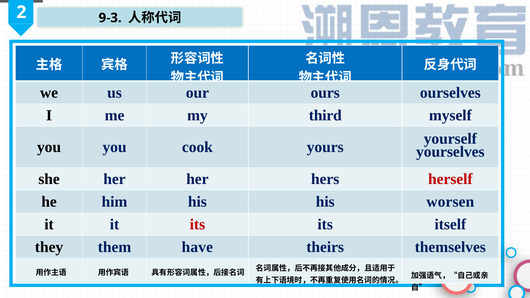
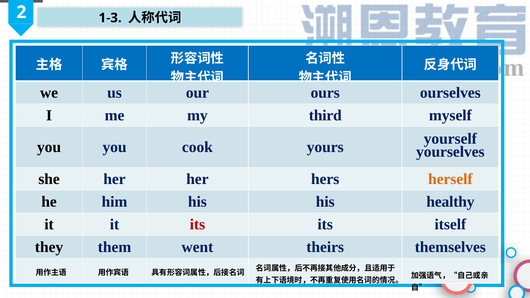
9-3: 9-3 -> 1-3 (110, 18)
herself colour: red -> orange (450, 179)
worsen: worsen -> healthy (450, 202)
have: have -> went (197, 247)
